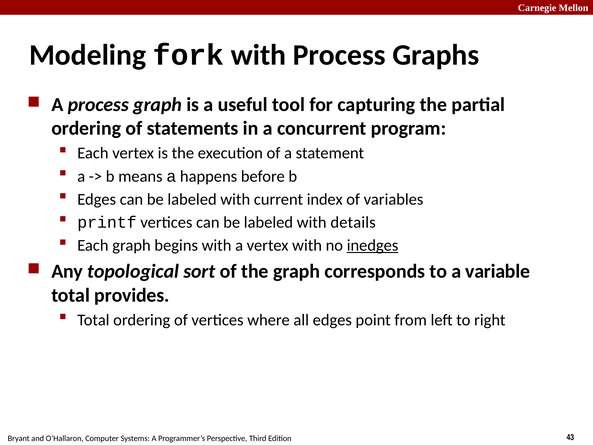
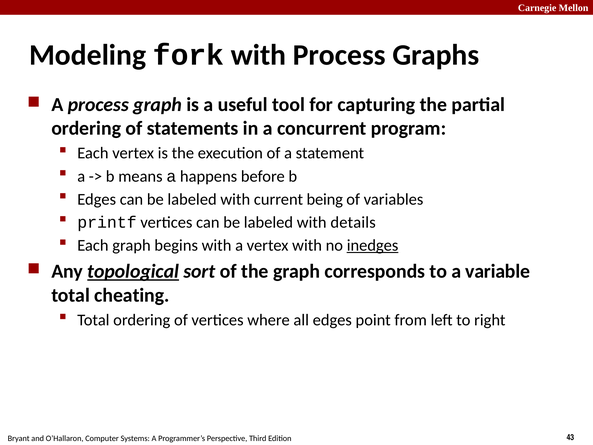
index: index -> being (325, 199)
topological underline: none -> present (133, 271)
provides: provides -> cheating (132, 295)
